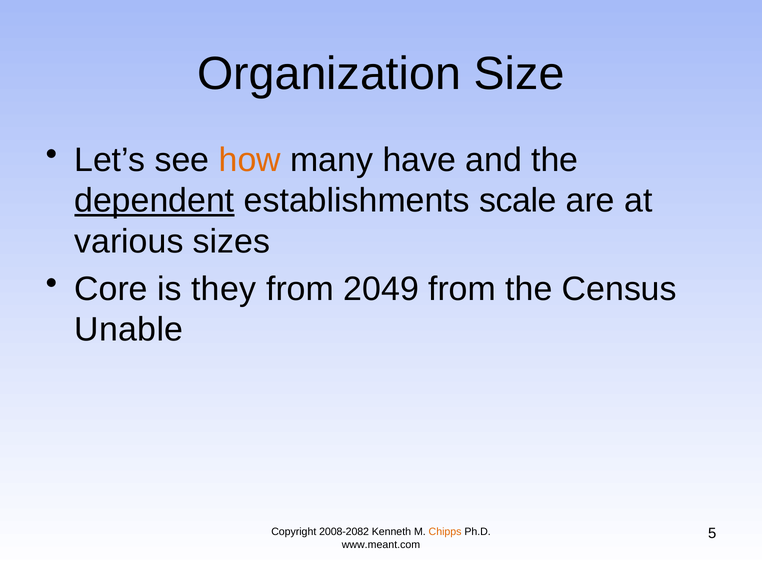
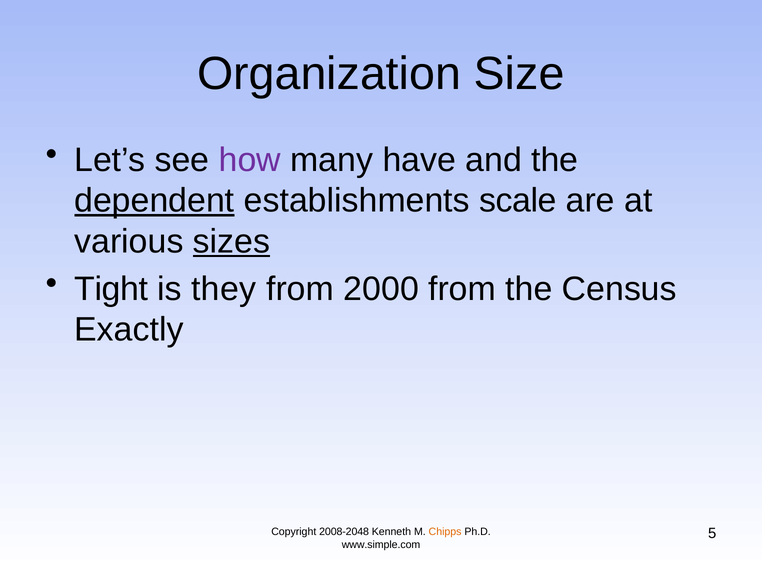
how colour: orange -> purple (250, 160)
sizes underline: none -> present (231, 241)
Core: Core -> Tight (111, 289)
2049: 2049 -> 2000 (381, 289)
Unable: Unable -> Exactly (129, 329)
2008-2082: 2008-2082 -> 2008-2048 (344, 531)
www.meant.com: www.meant.com -> www.simple.com (381, 544)
